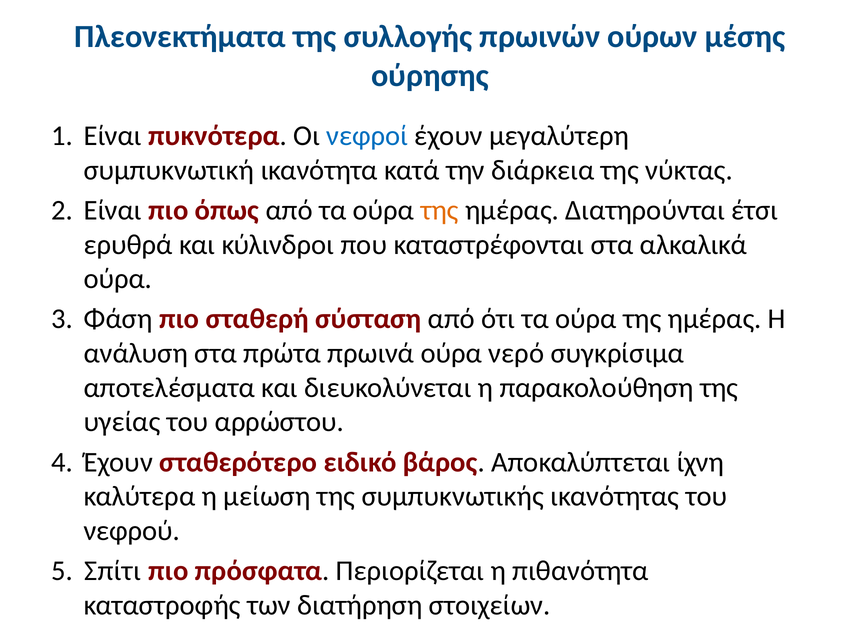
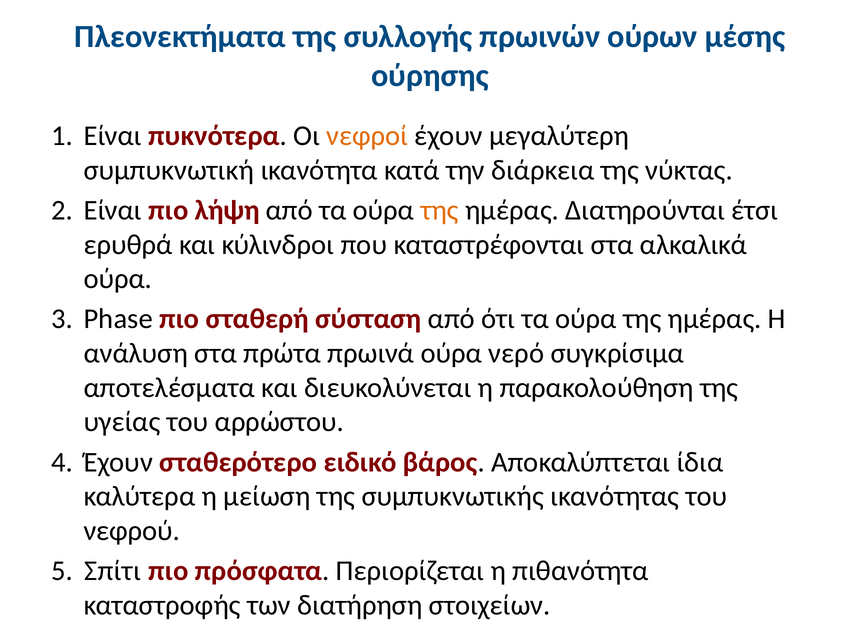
νεφροί colour: blue -> orange (367, 136)
όπως: όπως -> λήψη (227, 210)
Φάση: Φάση -> Phase (118, 319)
ίχνη: ίχνη -> ίδια (700, 462)
